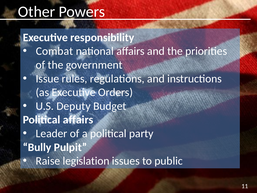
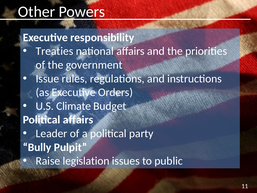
Combat: Combat -> Treaties (55, 51)
Deputy: Deputy -> Climate (74, 106)
